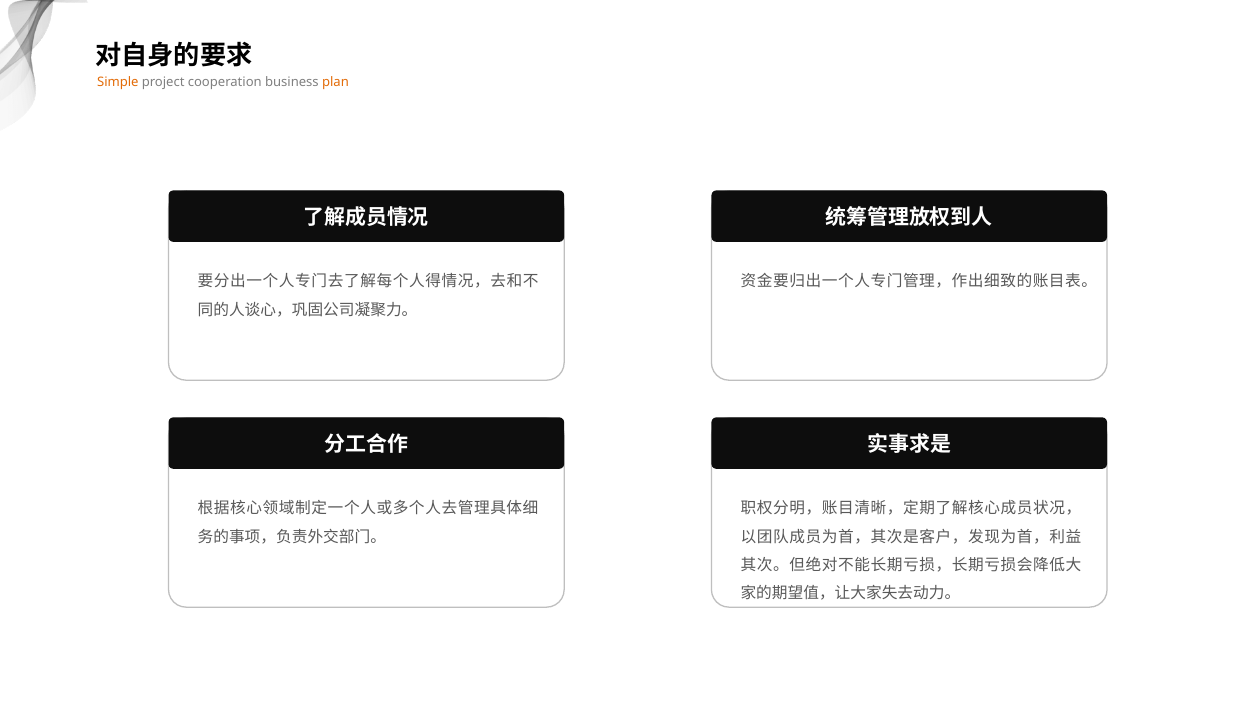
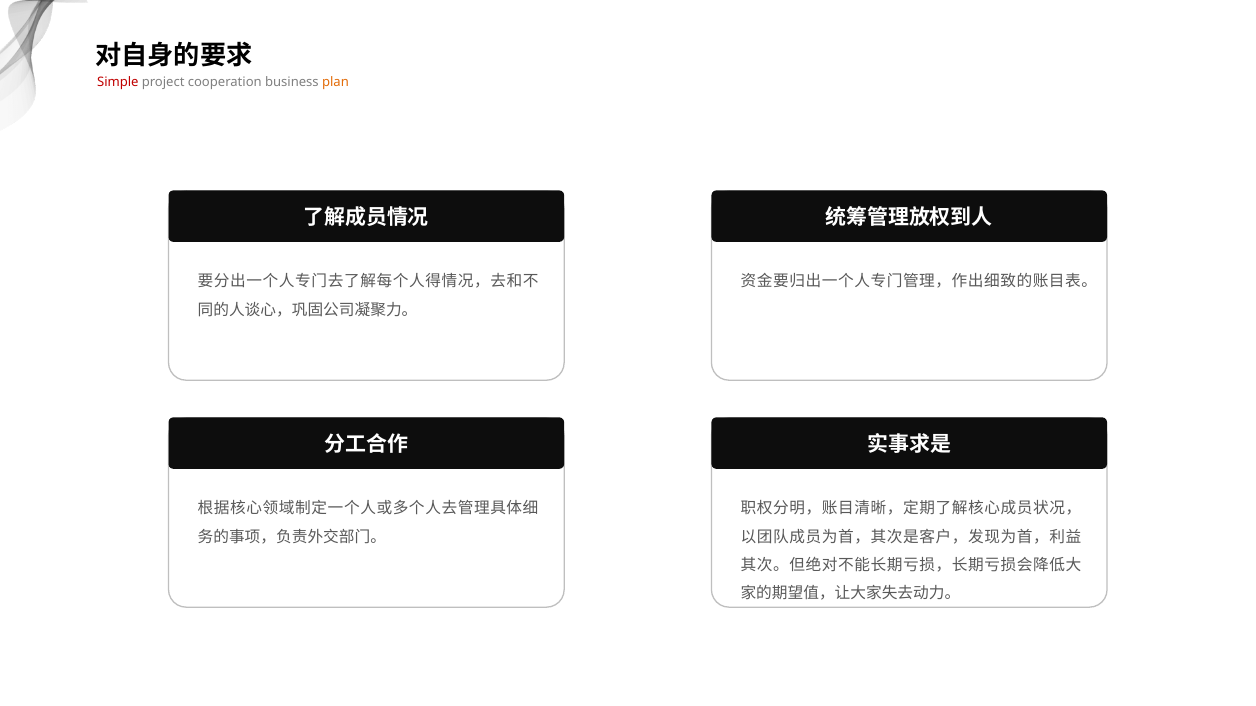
Simple colour: orange -> red (118, 83)
